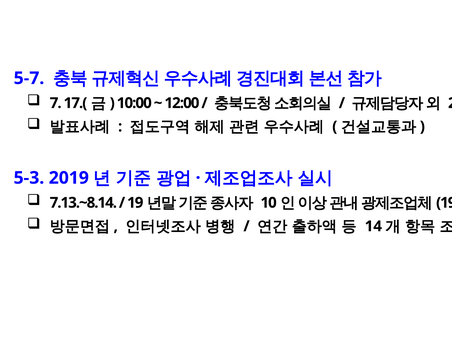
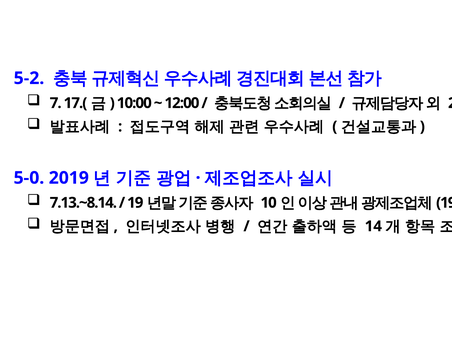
5-7: 5-7 -> 5-2 (29, 78)
5-3: 5-3 -> 5-0 (29, 178)
